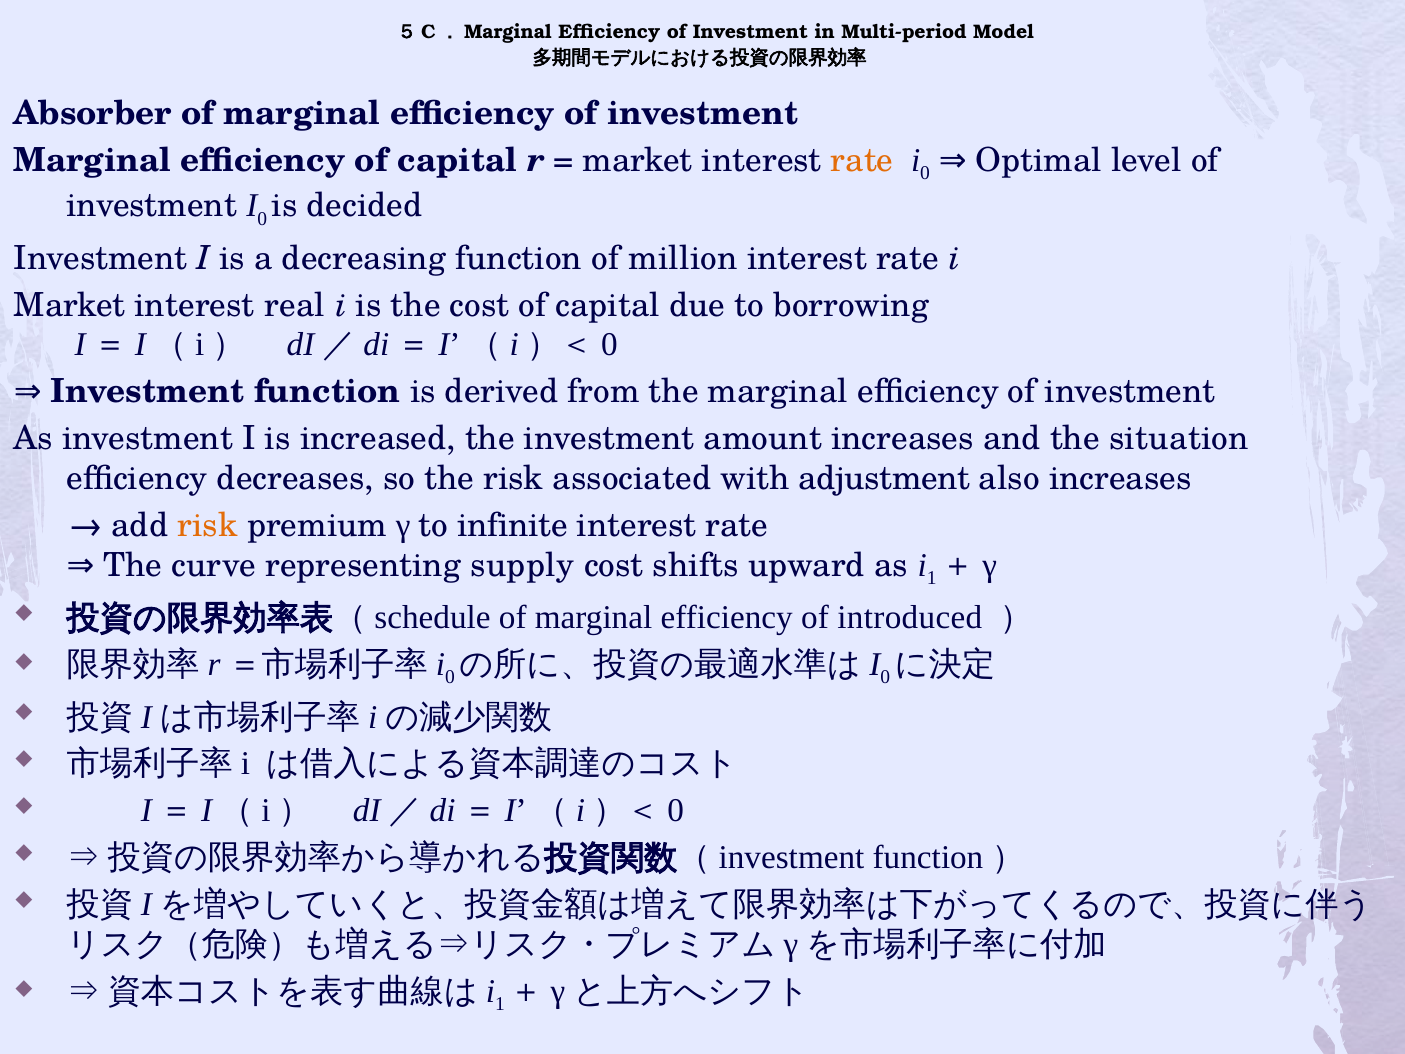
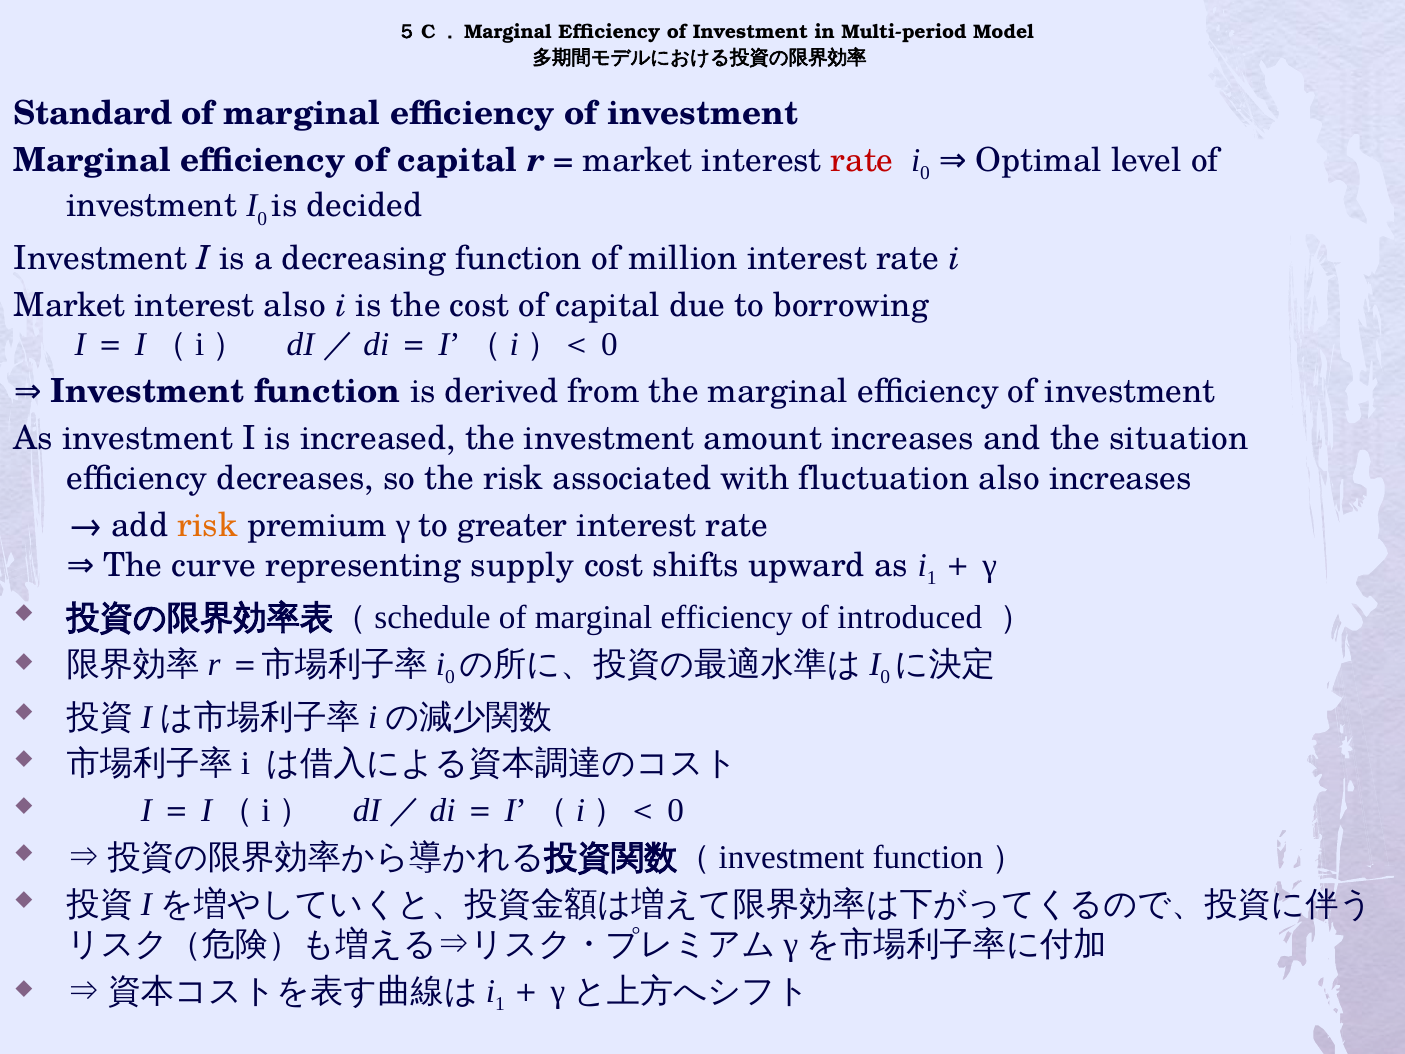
Absorber: Absorber -> Standard (93, 113)
rate colour: orange -> red (862, 160)
interest real: real -> also (295, 305)
adjustment: adjustment -> fluctuation (884, 478)
infinite: infinite -> greater (513, 525)
